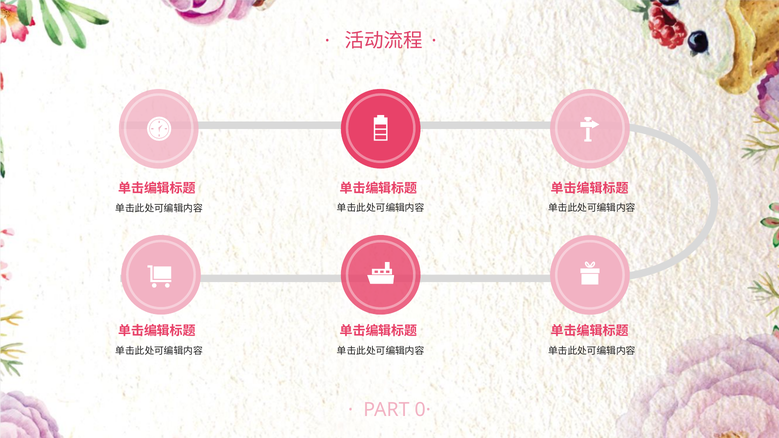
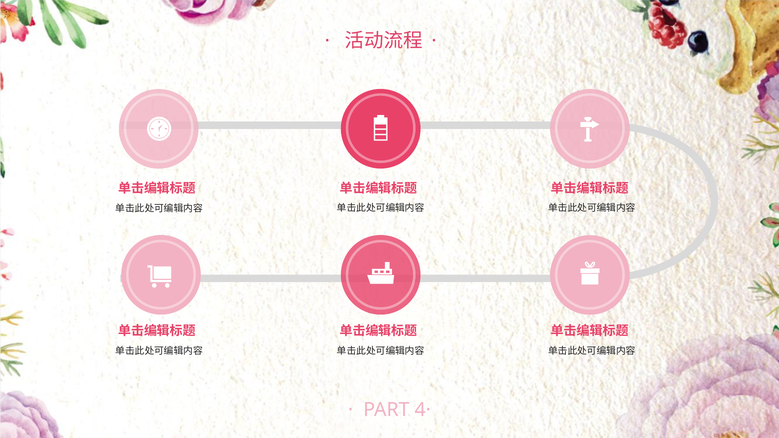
0·: 0· -> 4· (423, 410)
